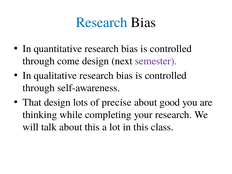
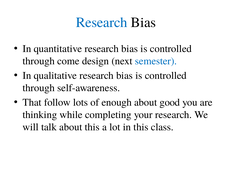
semester colour: purple -> blue (156, 61)
That design: design -> follow (57, 102)
precise: precise -> enough (117, 102)
